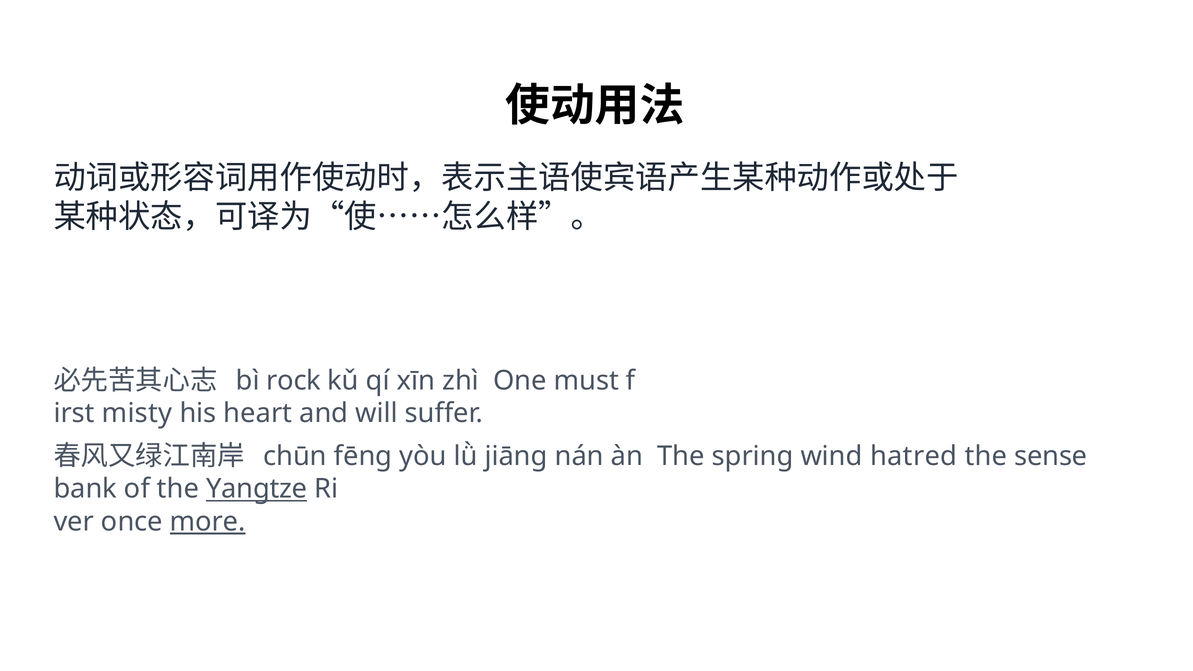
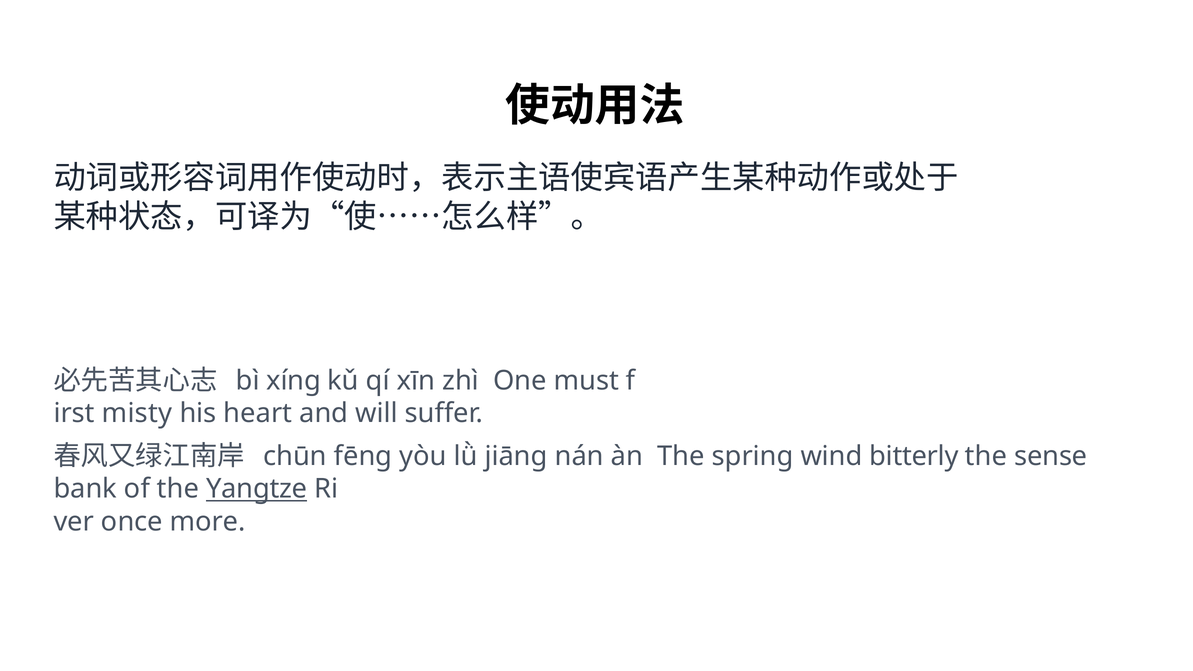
rock: rock -> xíng (294, 381)
hatred: hatred -> bitterly (914, 456)
more underline: present -> none (208, 522)
